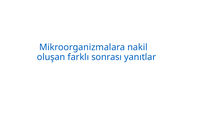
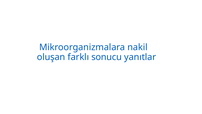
sonrası: sonrası -> sonucu (107, 57)
